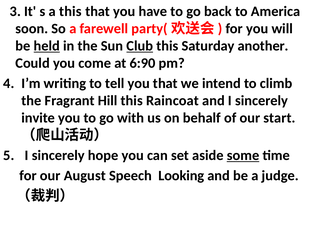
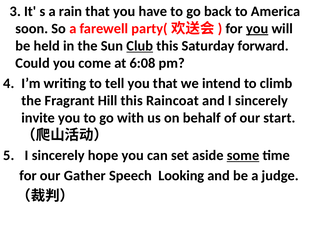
a this: this -> rain (71, 11)
you underline: none -> present (257, 29)
held underline: present -> none (47, 46)
another: another -> forward (263, 46)
6:90: 6:90 -> 6:08 (142, 63)
August: August -> Gather (85, 176)
